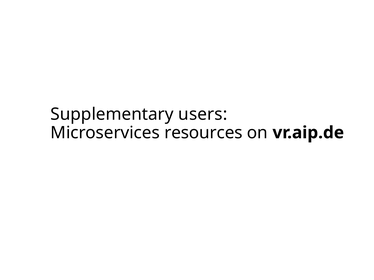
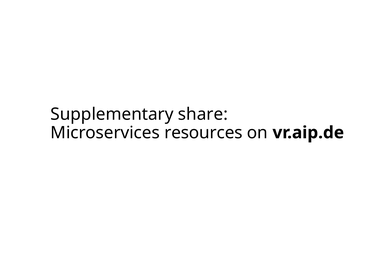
users: users -> share (203, 114)
